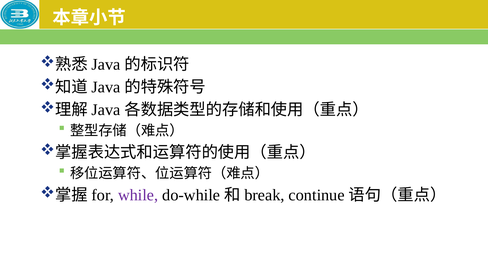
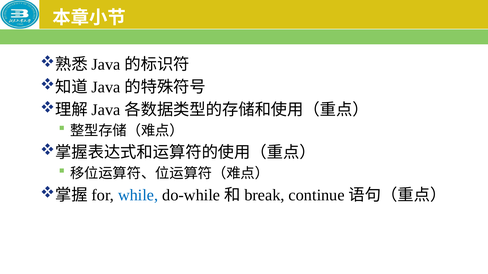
while colour: purple -> blue (138, 196)
